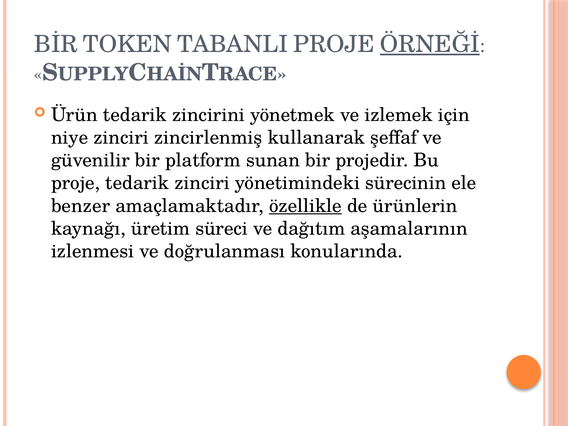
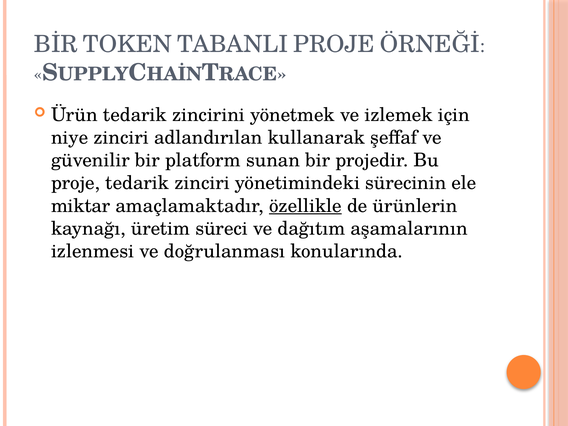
ÖRNEĞİ underline: present -> none (430, 44)
zincirlenmiş: zincirlenmiş -> adlandırılan (208, 138)
benzer: benzer -> miktar (81, 206)
